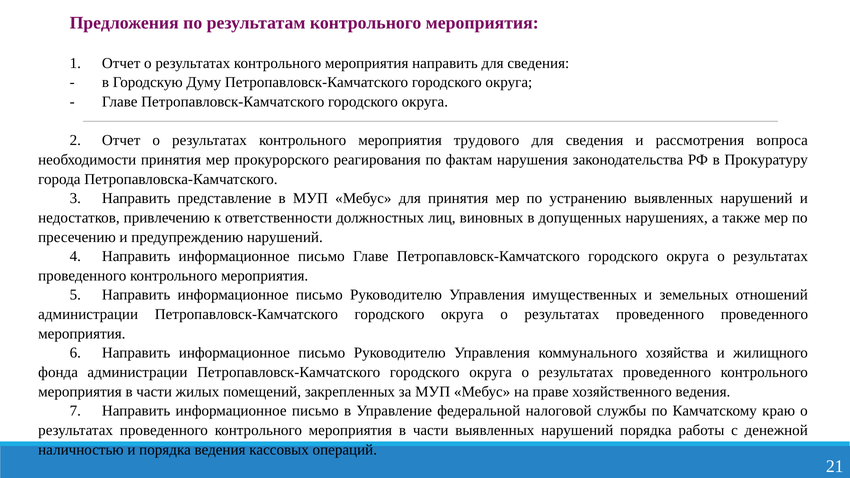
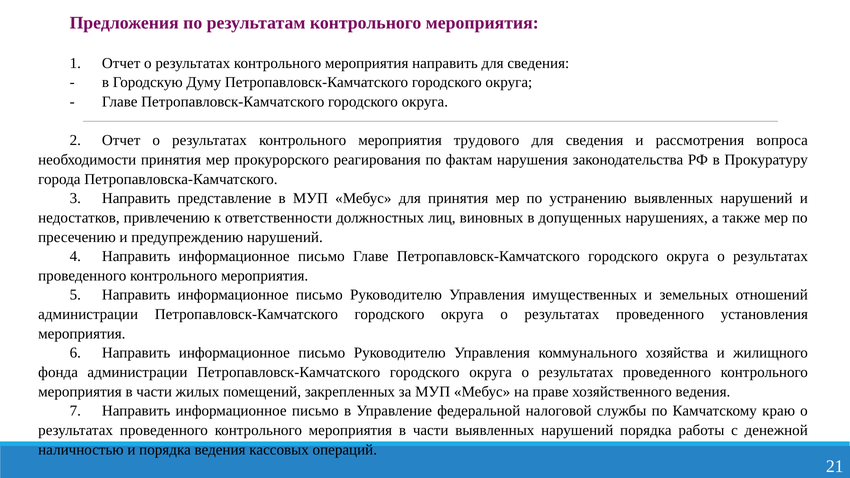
проведенного проведенного: проведенного -> установления (764, 314)
